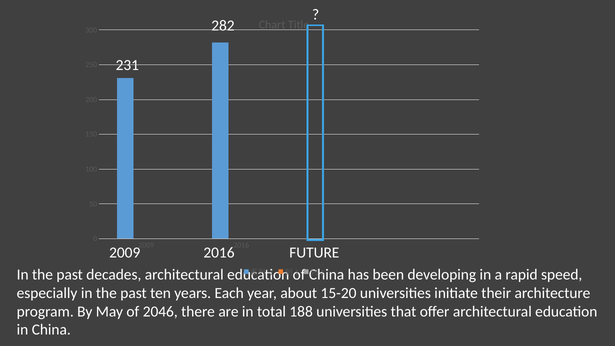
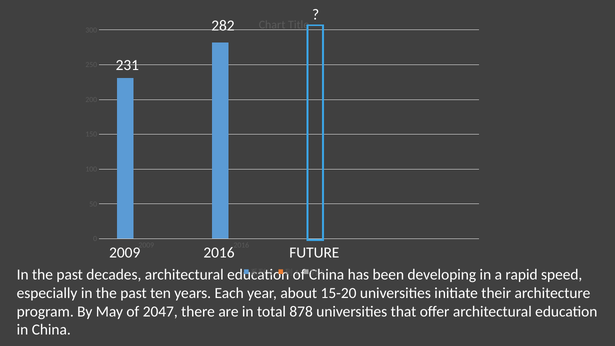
2046: 2046 -> 2047 (160, 311)
188: 188 -> 878 (301, 311)
